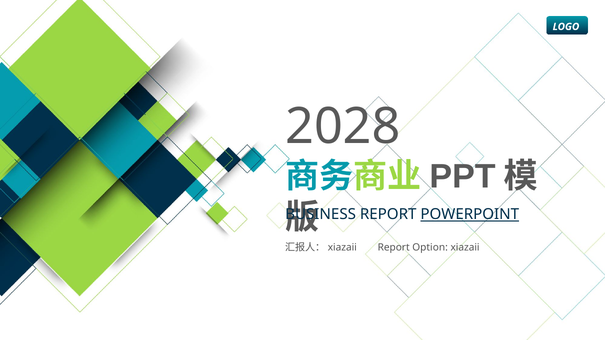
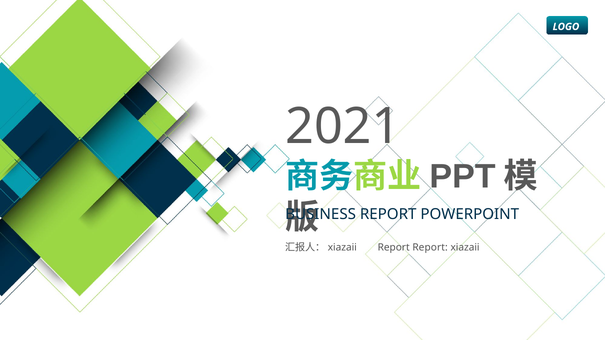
2028: 2028 -> 2021 (343, 127)
POWERPOINT underline: present -> none (470, 215)
Report Option: Option -> Report (430, 248)
